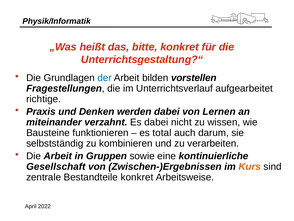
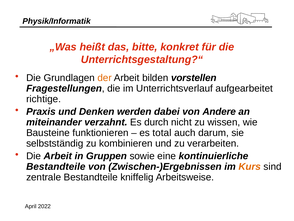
der colour: blue -> orange (105, 78)
Lernen: Lernen -> Andere (219, 111)
Es dabei: dabei -> durch (156, 122)
Gesellschaft: Gesellschaft -> Bestandteile (56, 166)
Bestandteile konkret: konkret -> kniffelig (137, 177)
